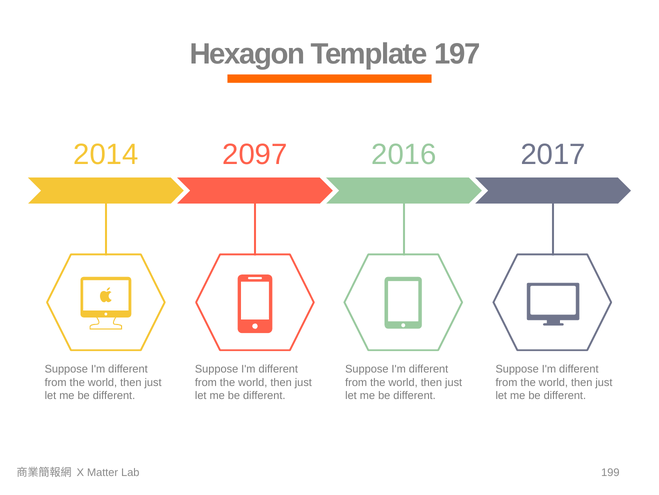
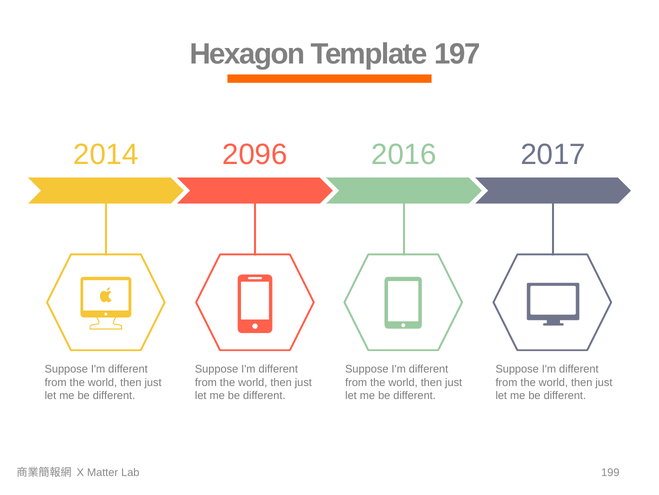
2097: 2097 -> 2096 (255, 154)
